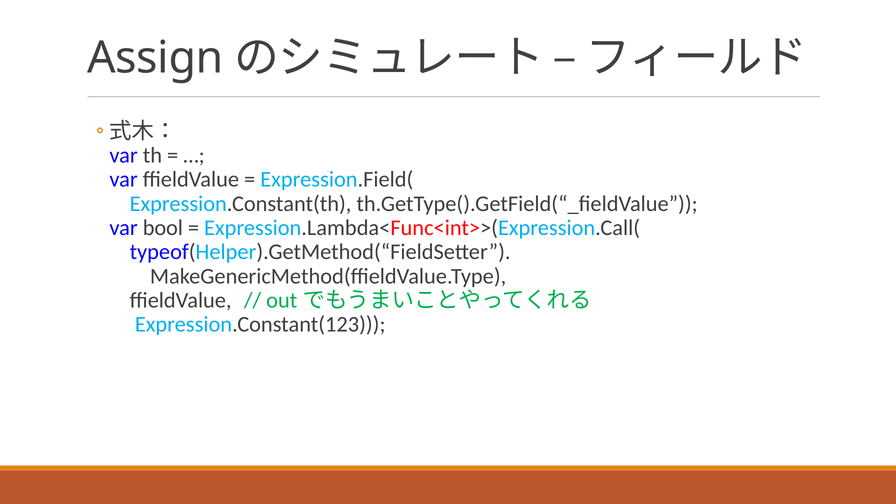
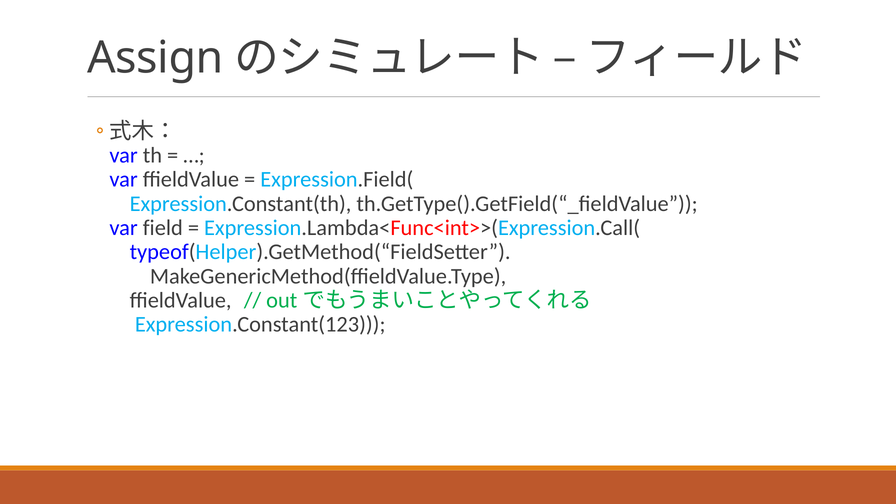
bool: bool -> field (163, 228)
